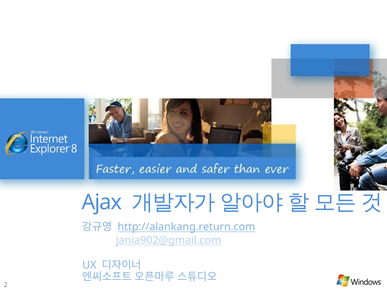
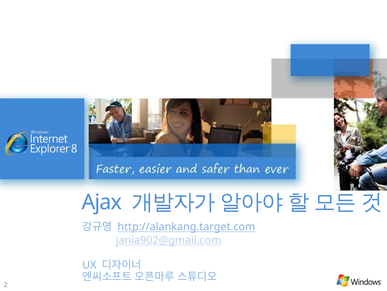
http://alankang.return.com: http://alankang.return.com -> http://alankang.target.com (186, 226)
